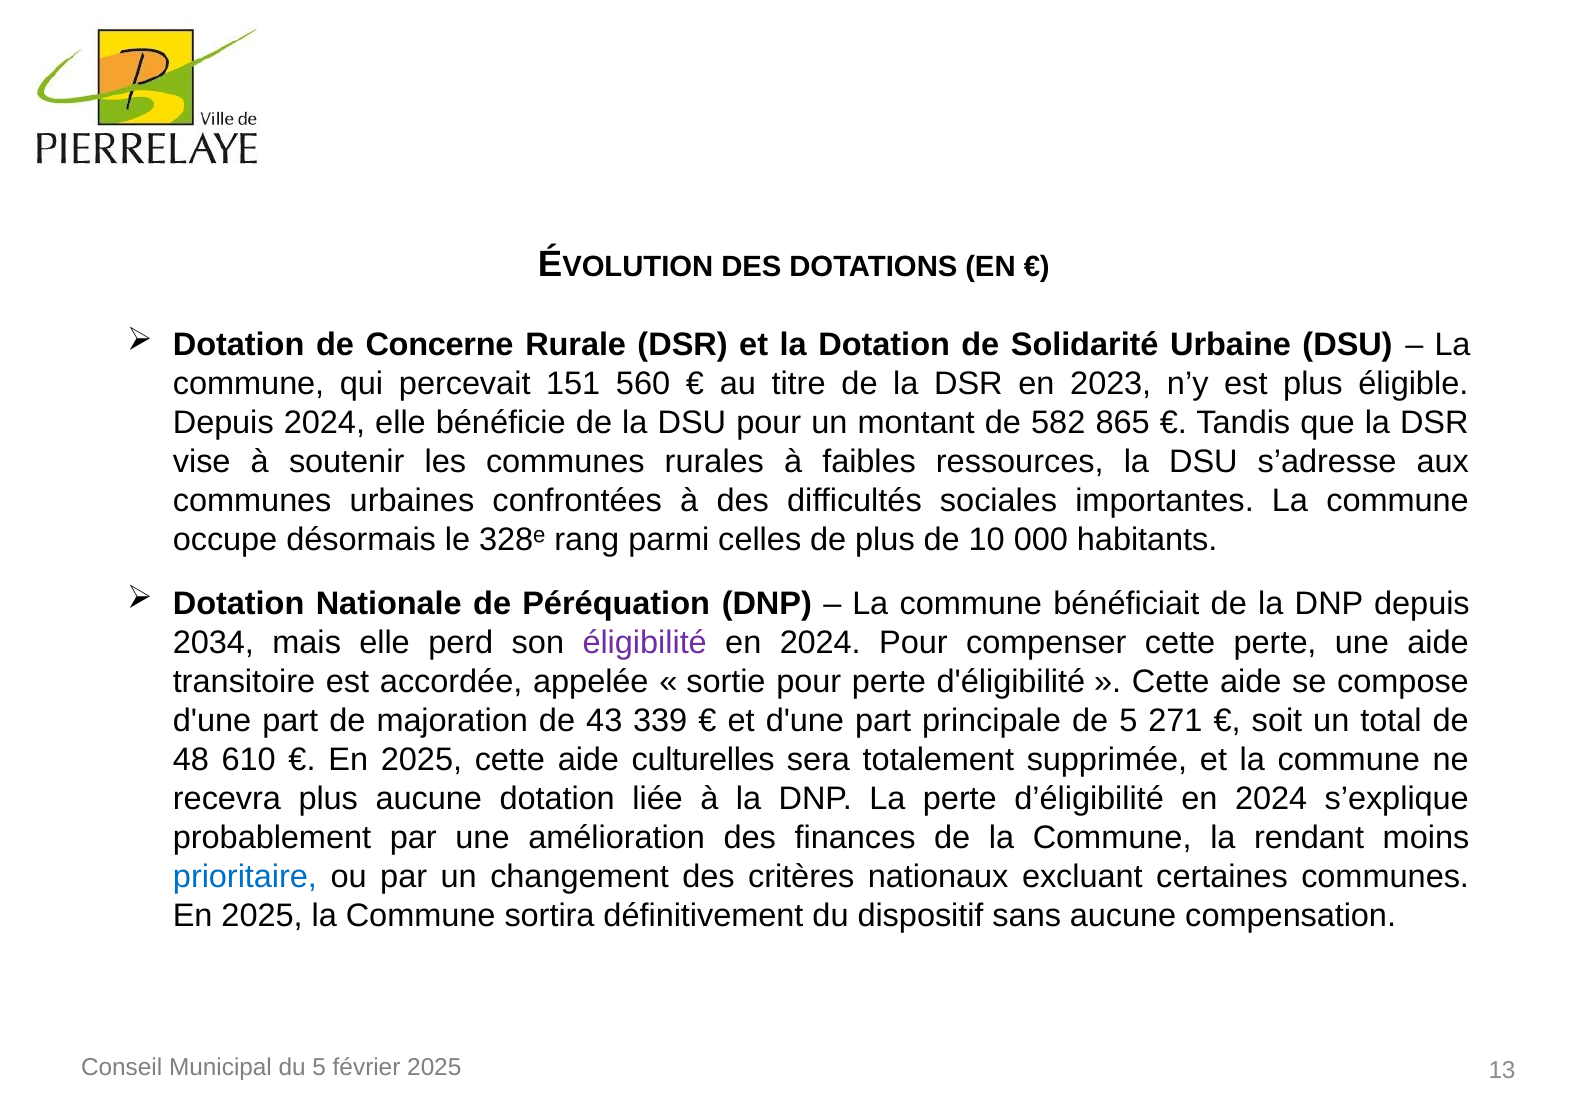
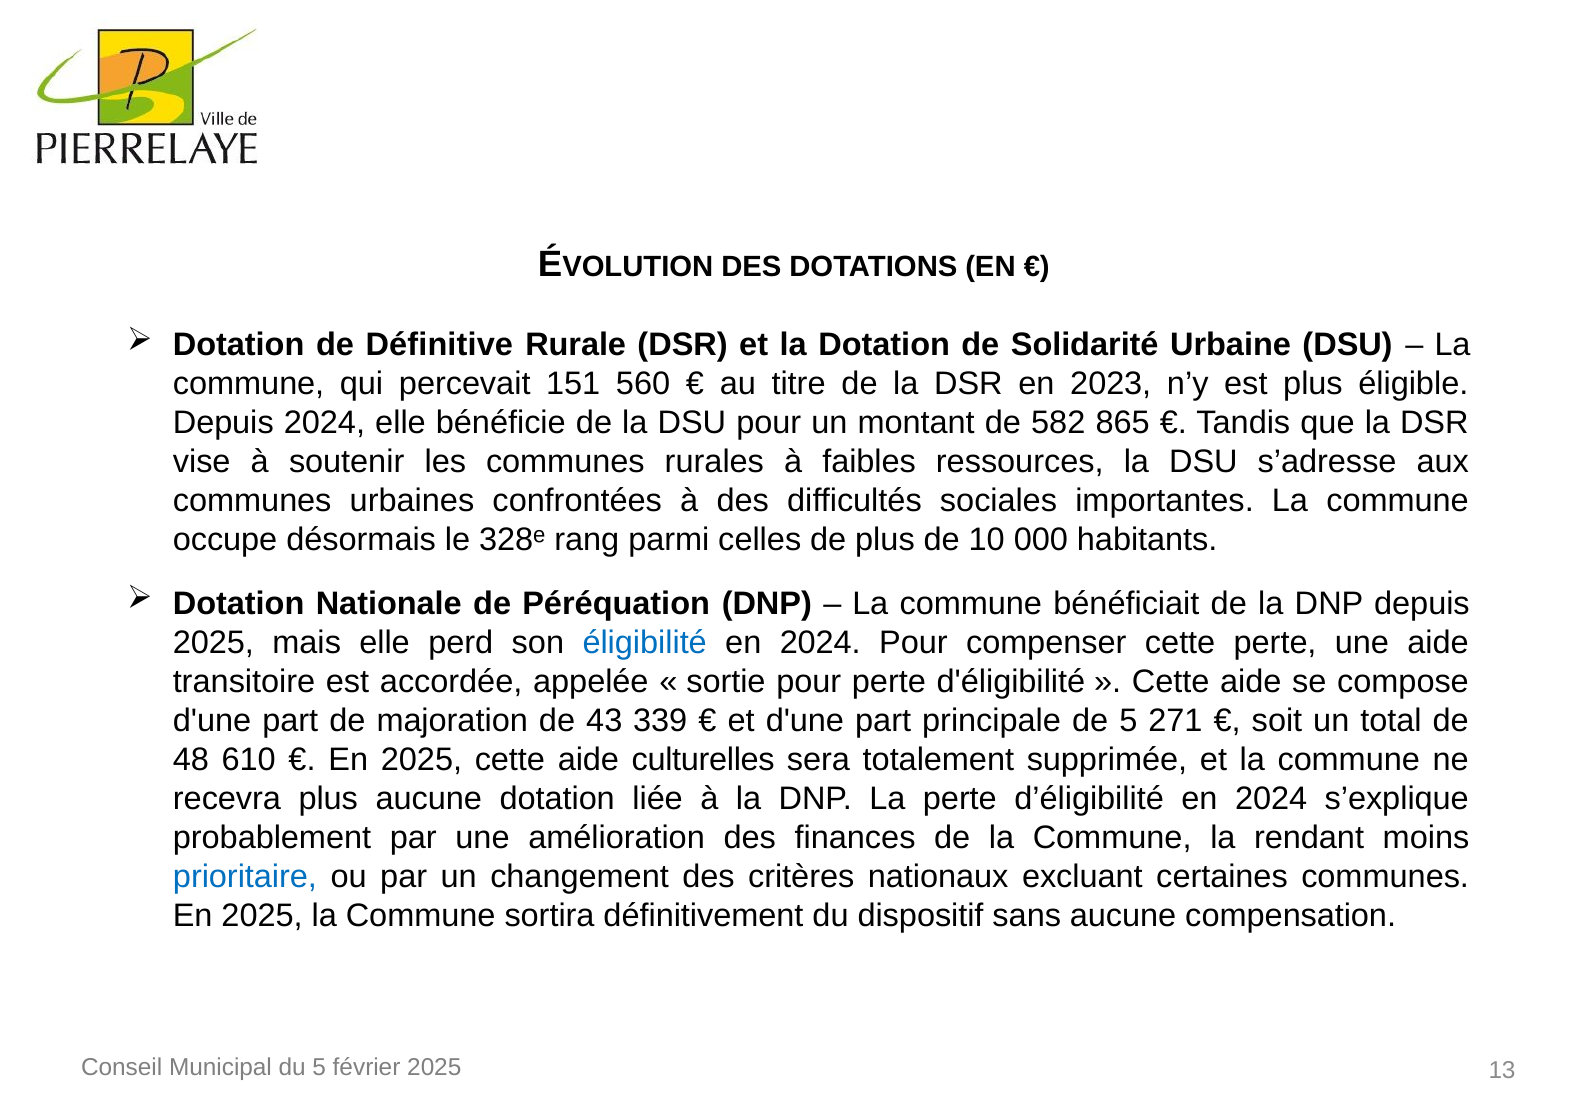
Concerne: Concerne -> Définitive (439, 345)
2034: 2034 -> 2025 (213, 642)
éligibilité colour: purple -> blue (645, 642)
